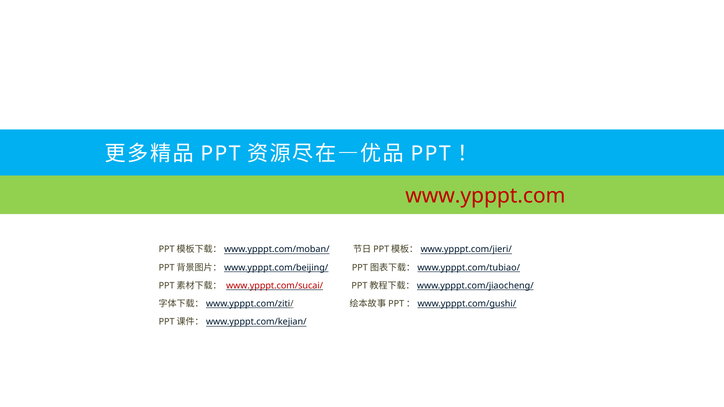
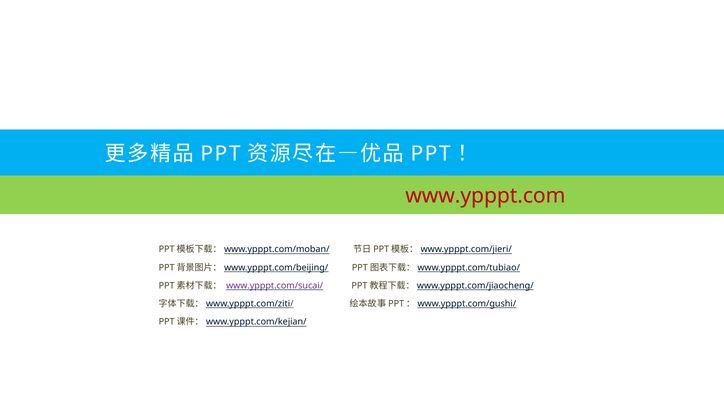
www.ypppt.com/sucai/ colour: red -> purple (275, 286)
